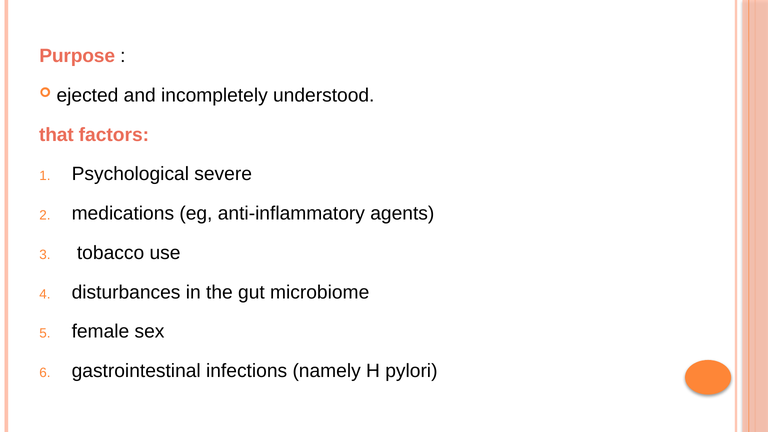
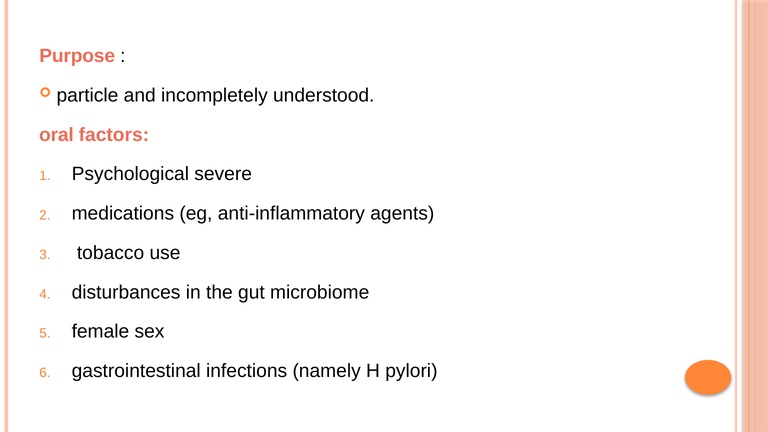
ejected: ejected -> particle (87, 95)
that: that -> oral (56, 135)
